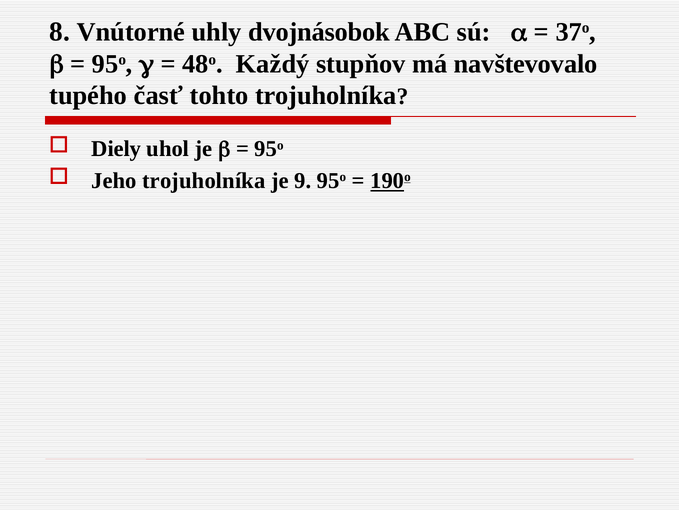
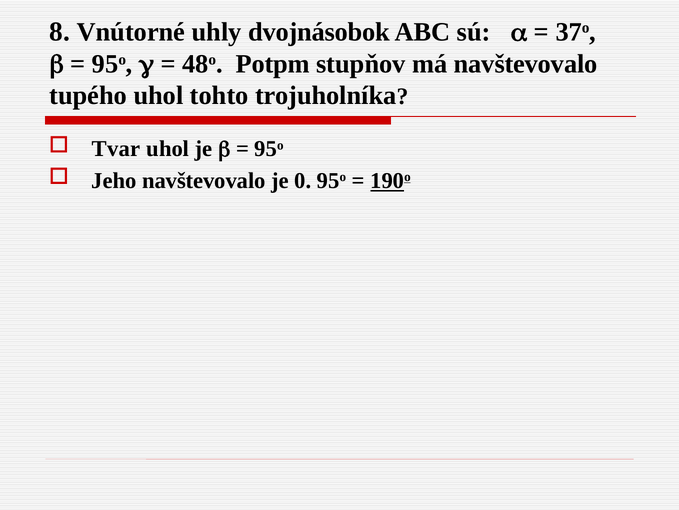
Každý: Každý -> Potpm (273, 64)
tupého časť: časť -> uhol (159, 96)
Diely: Diely -> Tvar (116, 149)
Jeho trojuholníka: trojuholníka -> navštevovalo (204, 180)
9: 9 -> 0 (303, 180)
